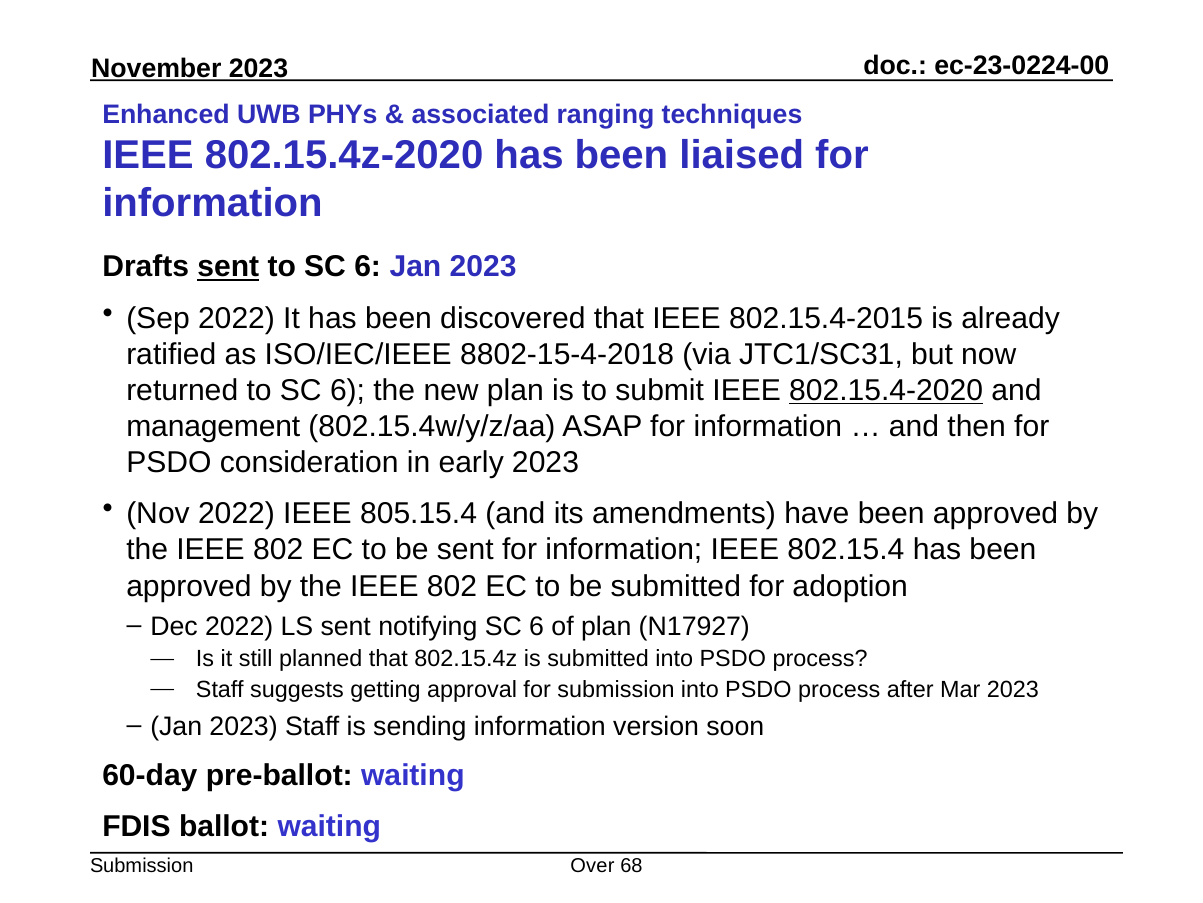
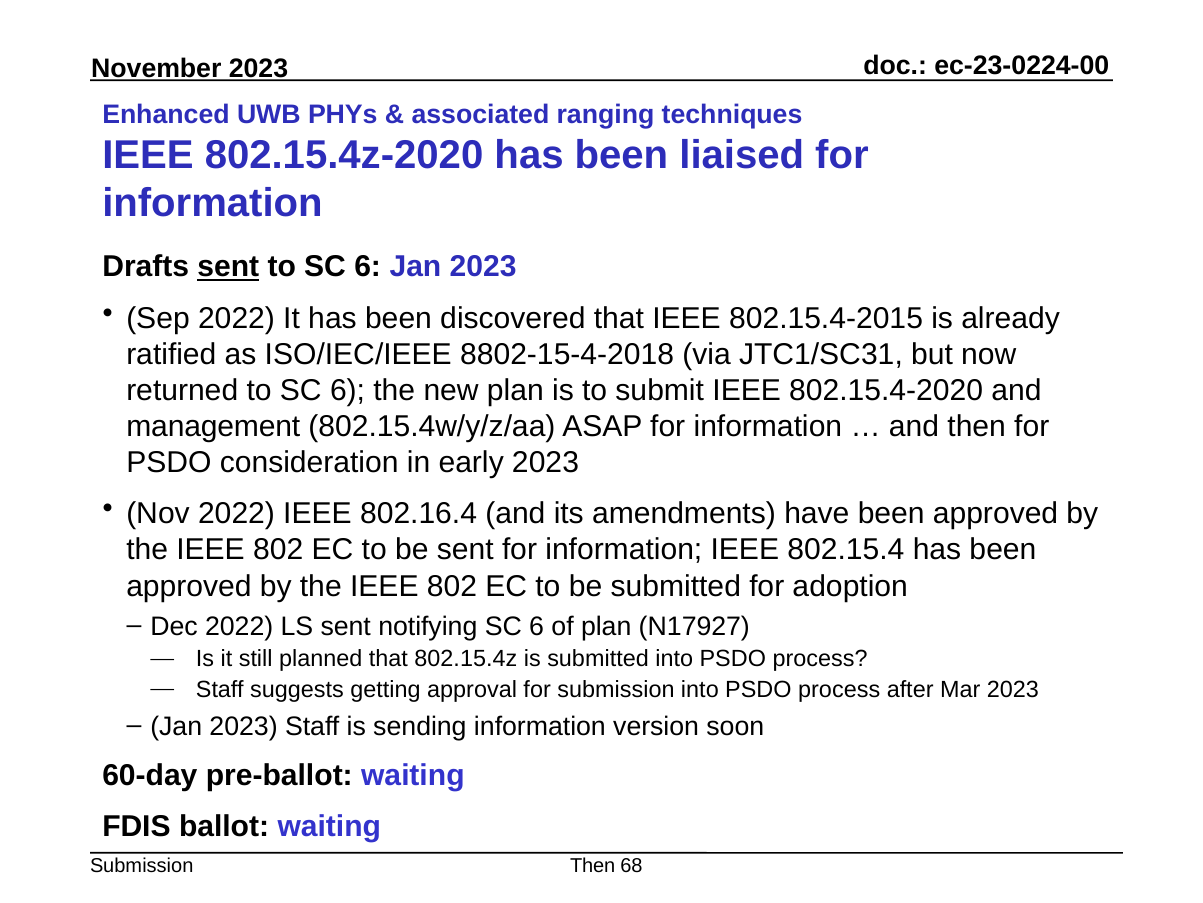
802.15.4-2020 underline: present -> none (886, 390)
805.15.4: 805.15.4 -> 802.16.4 (419, 513)
Over: Over -> Then (593, 865)
